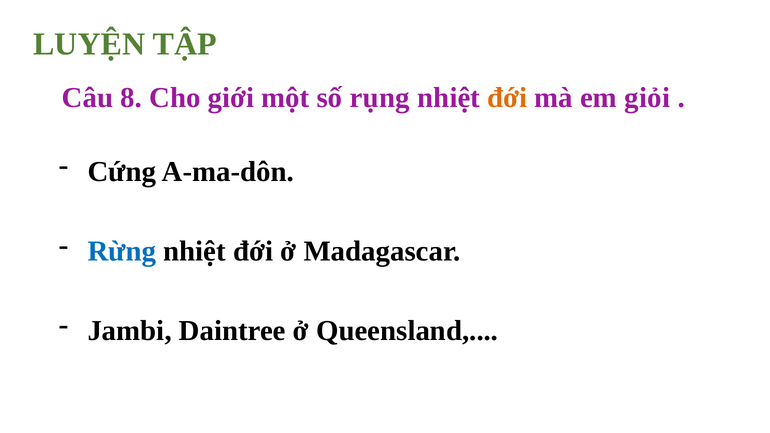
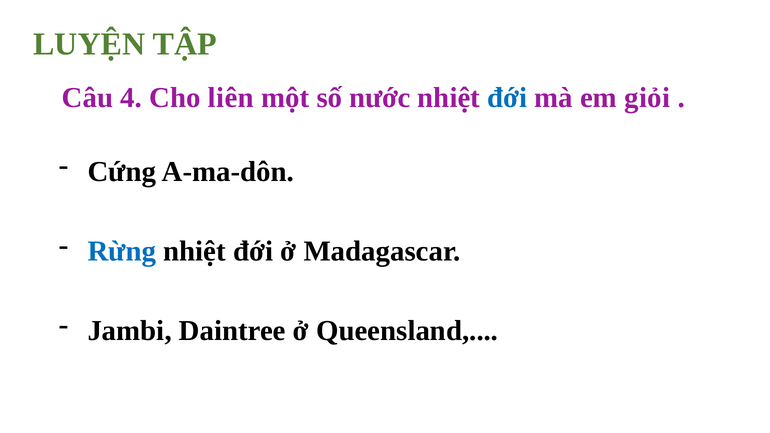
8: 8 -> 4 (131, 98)
giới: giới -> liên (231, 98)
rụng: rụng -> nước (380, 98)
đới colour: orange -> blue (507, 98)
